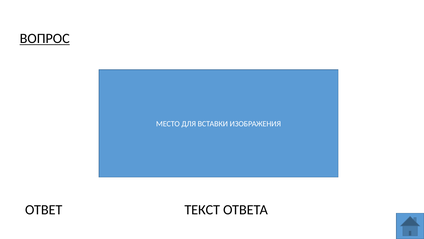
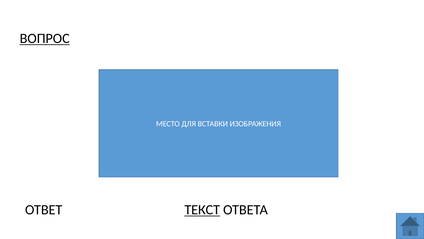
ТЕКСТ underline: none -> present (202, 210)
